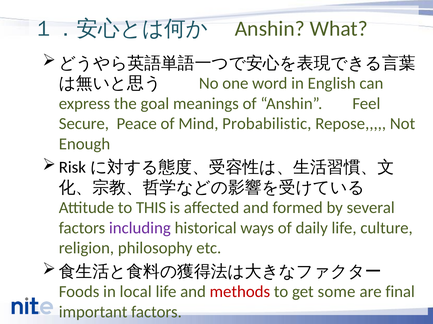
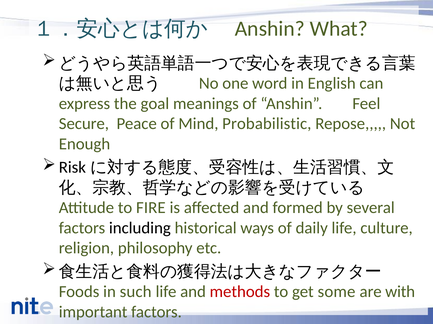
THIS: THIS -> FIRE (151, 208)
including colour: purple -> black (140, 228)
local: local -> such (136, 292)
final: final -> with (400, 292)
